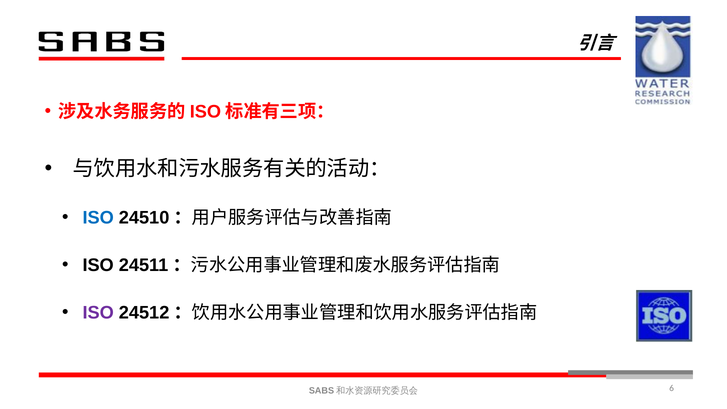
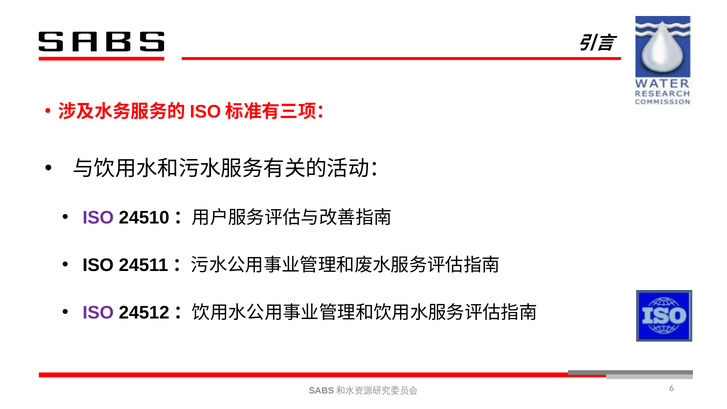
ISO colour: blue -> purple (98, 218)
